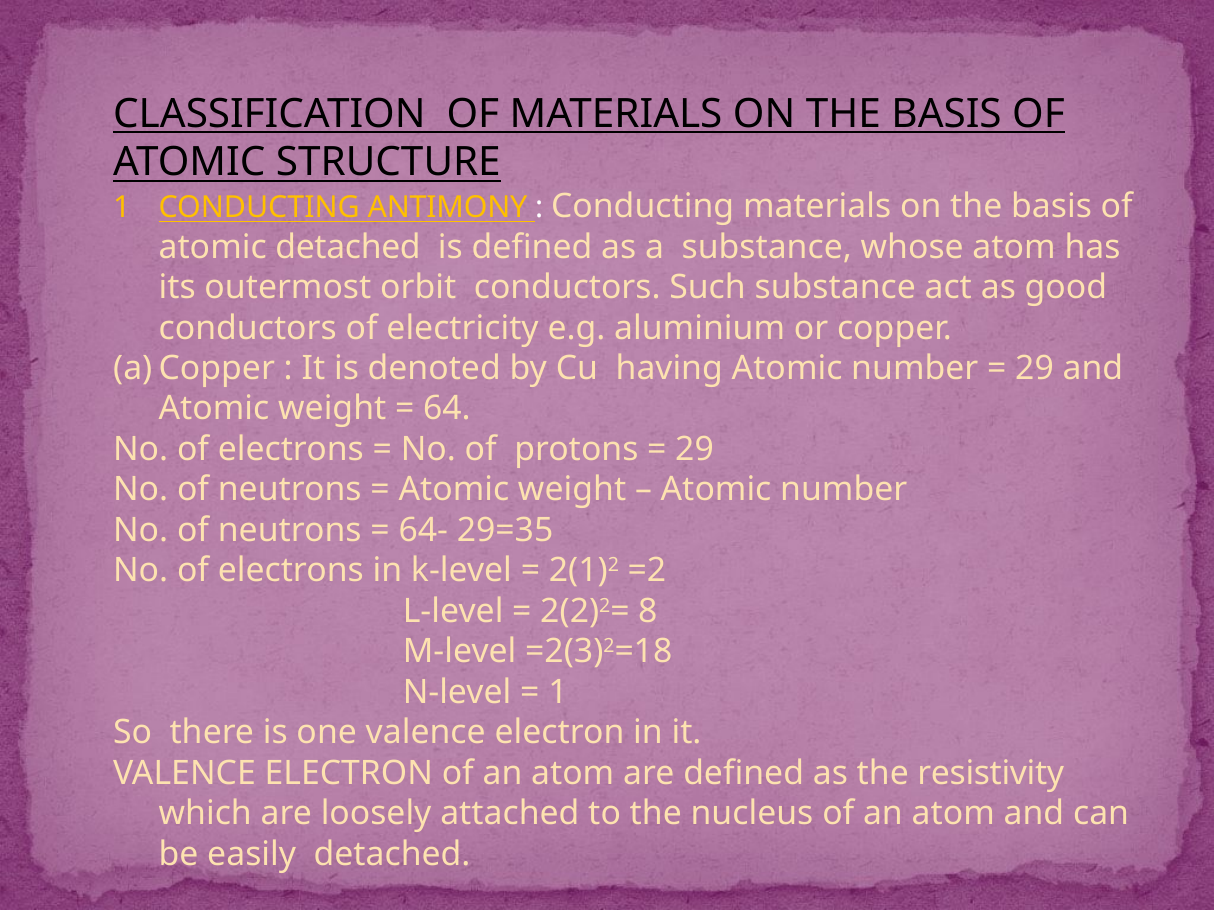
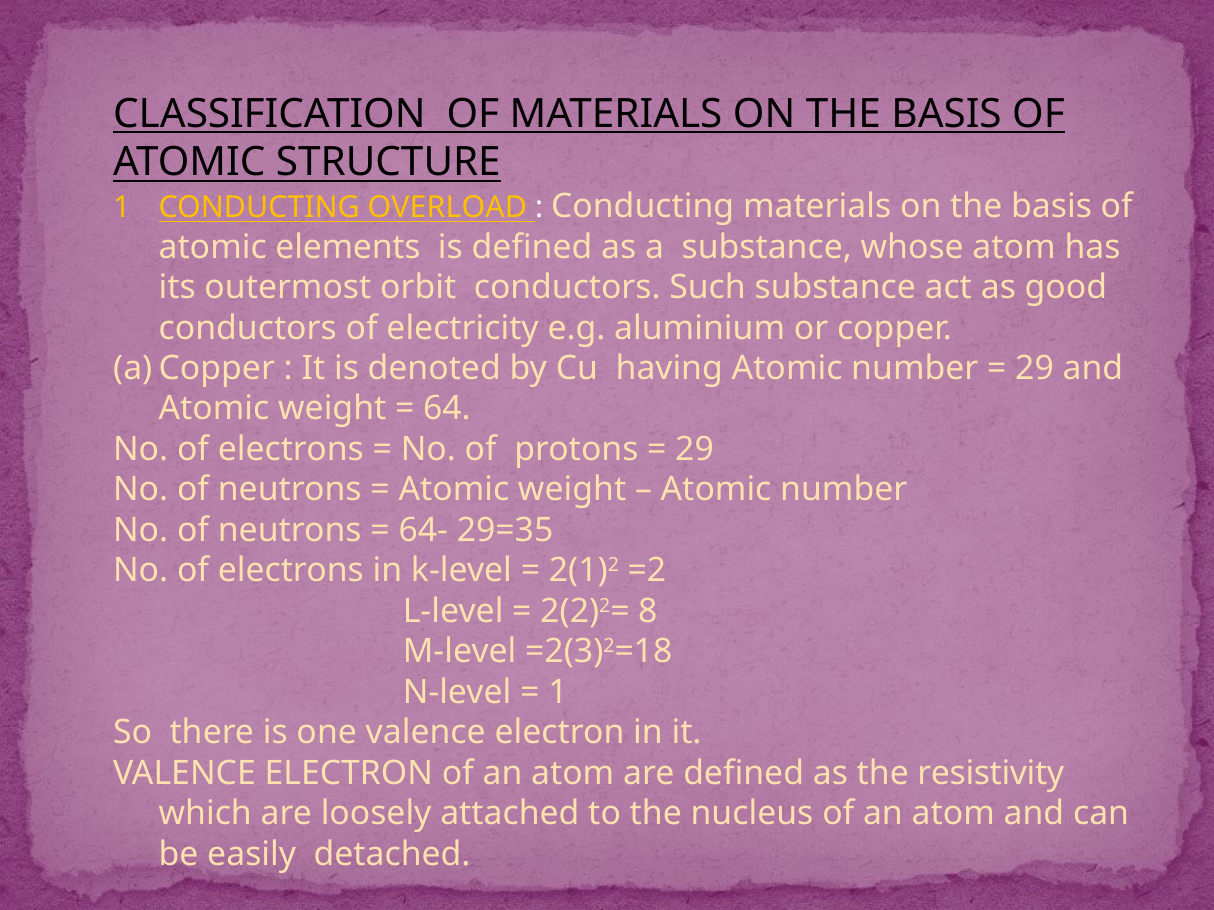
ANTIMONY: ANTIMONY -> OVERLOAD (447, 208)
atomic detached: detached -> elements (348, 247)
